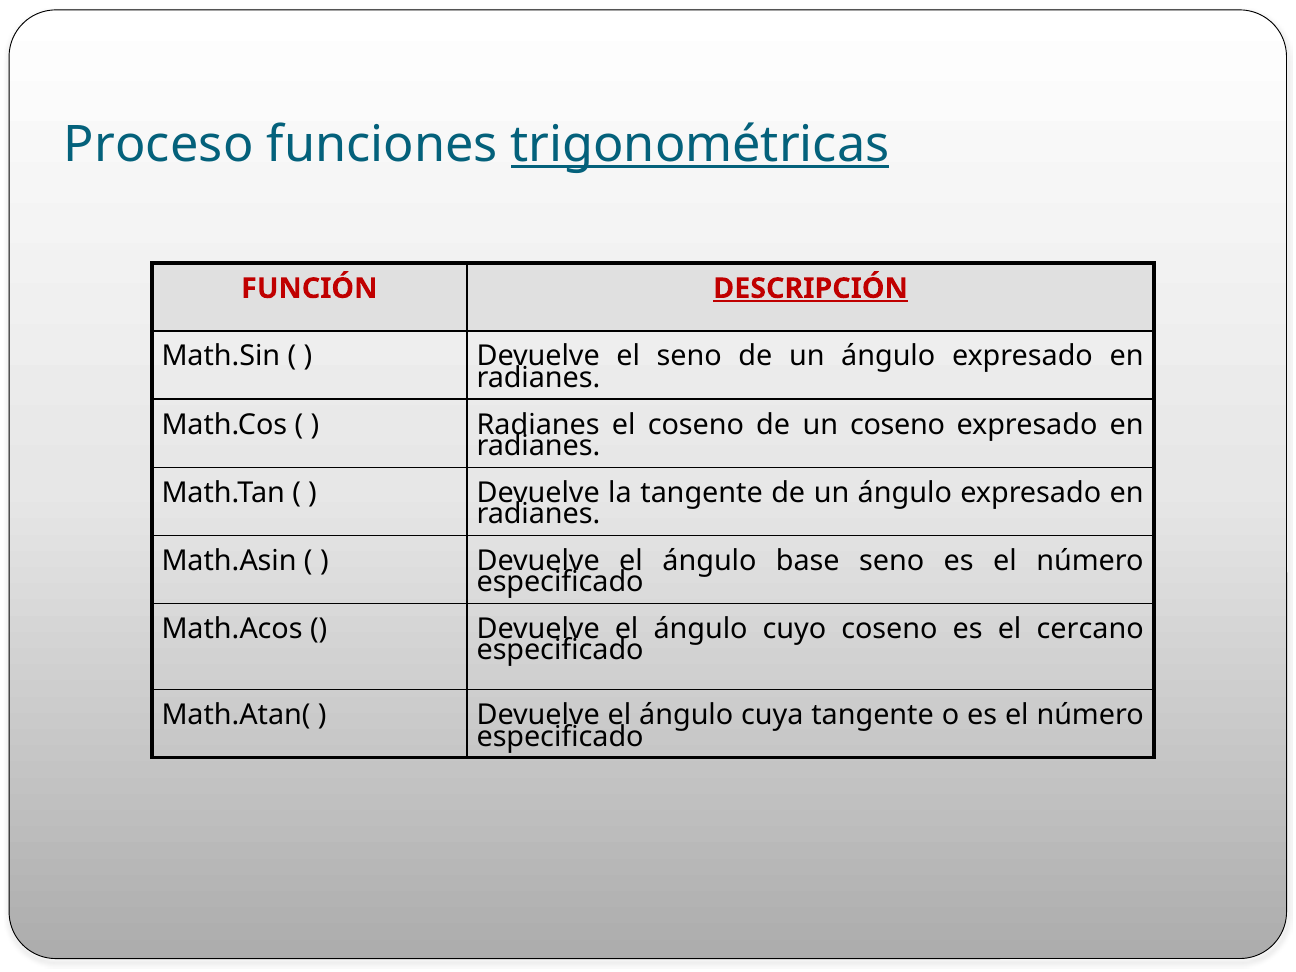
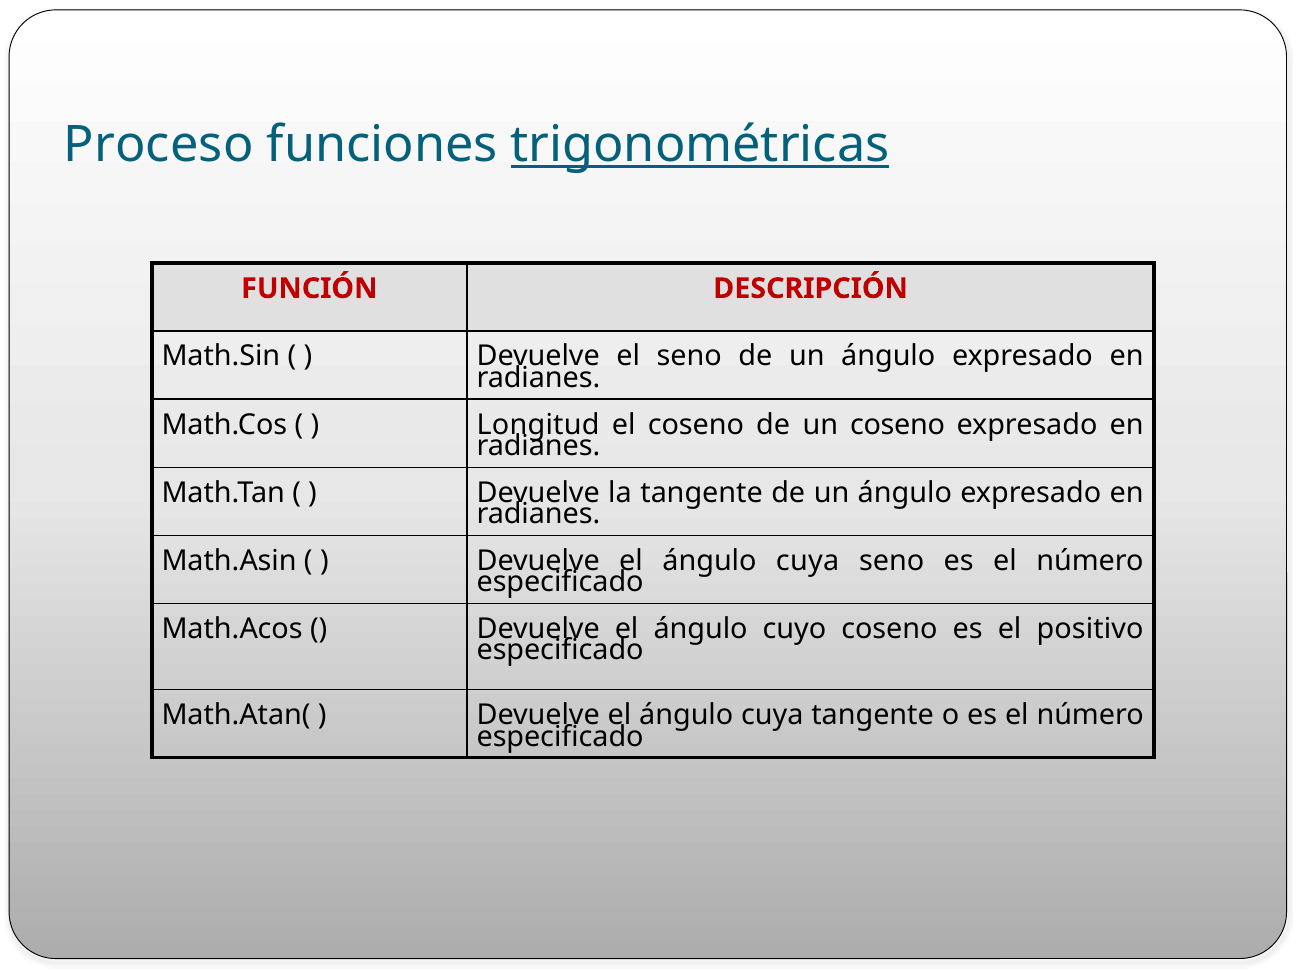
DESCRIPCIÓN underline: present -> none (811, 288)
Radianes: Radianes -> Longitud (538, 425)
base: base -> cuya (808, 561)
cercano: cercano -> positivo (1090, 629)
